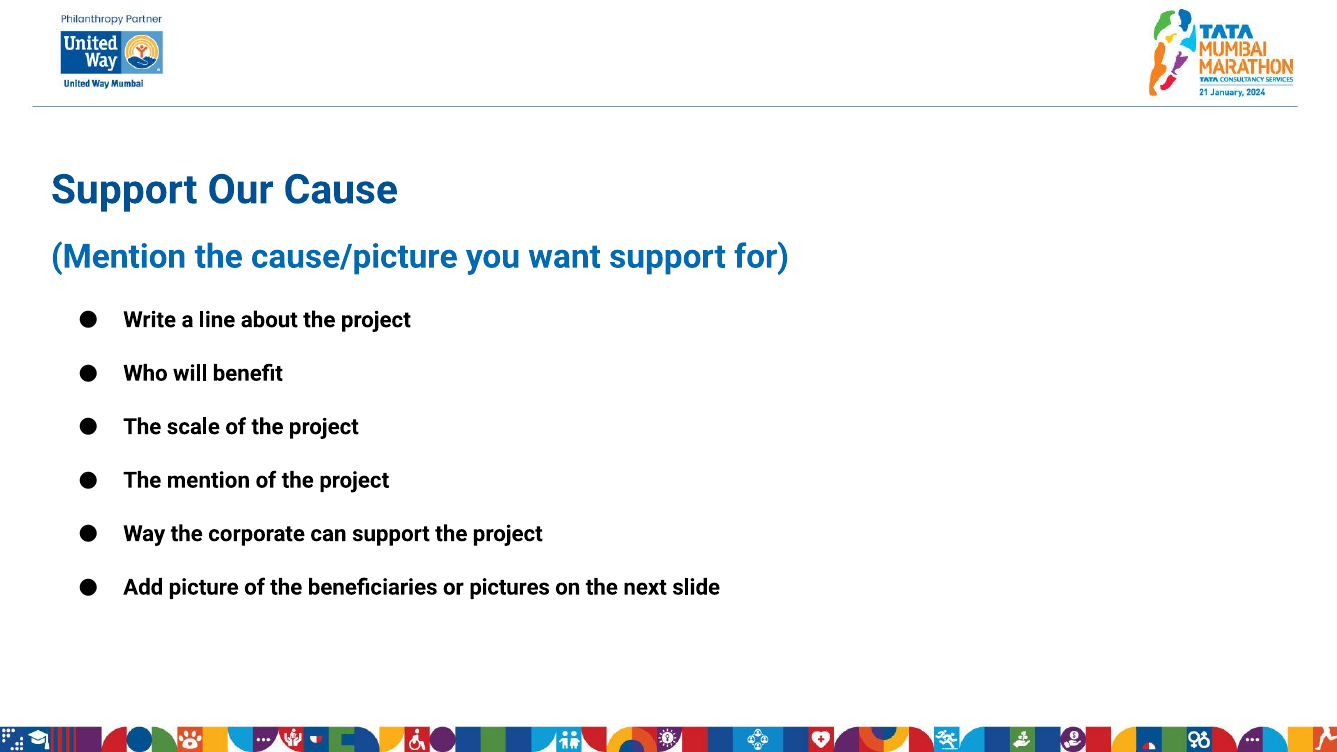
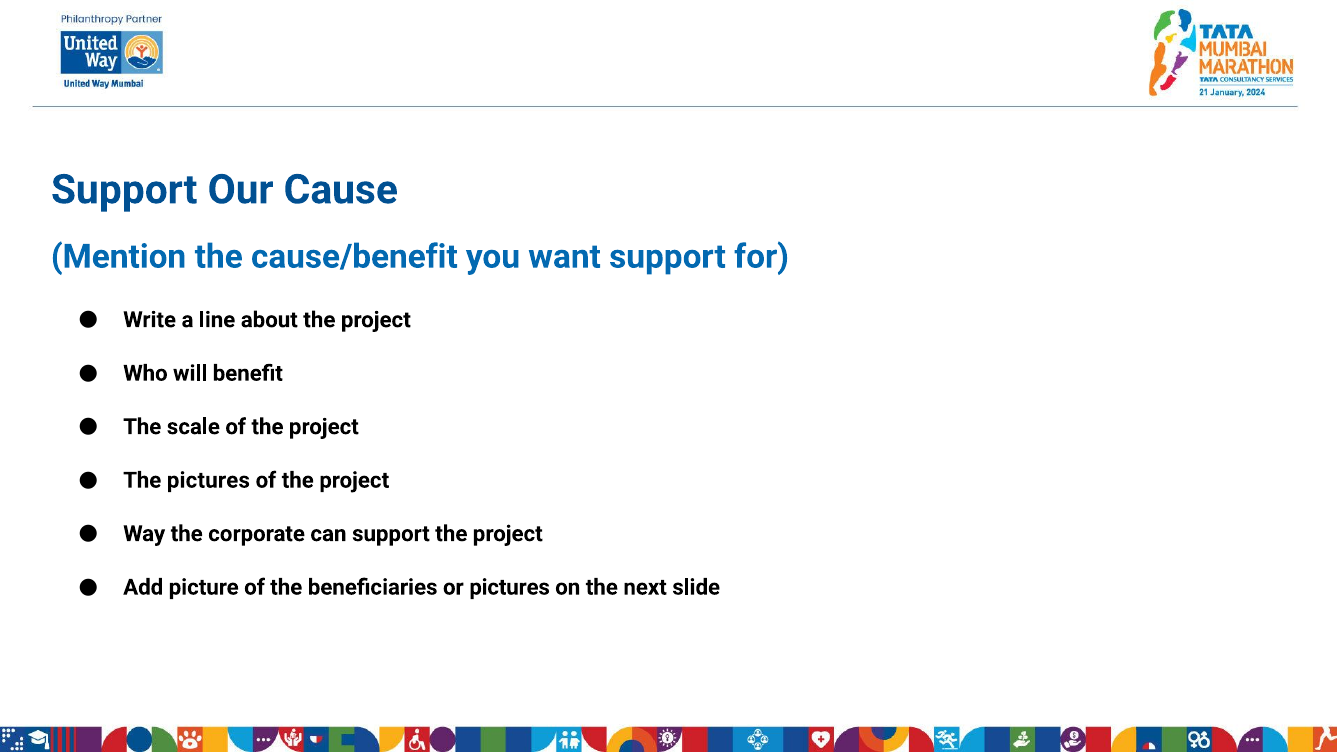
cause/picture: cause/picture -> cause/benefit (354, 257)
The mention: mention -> pictures (208, 480)
